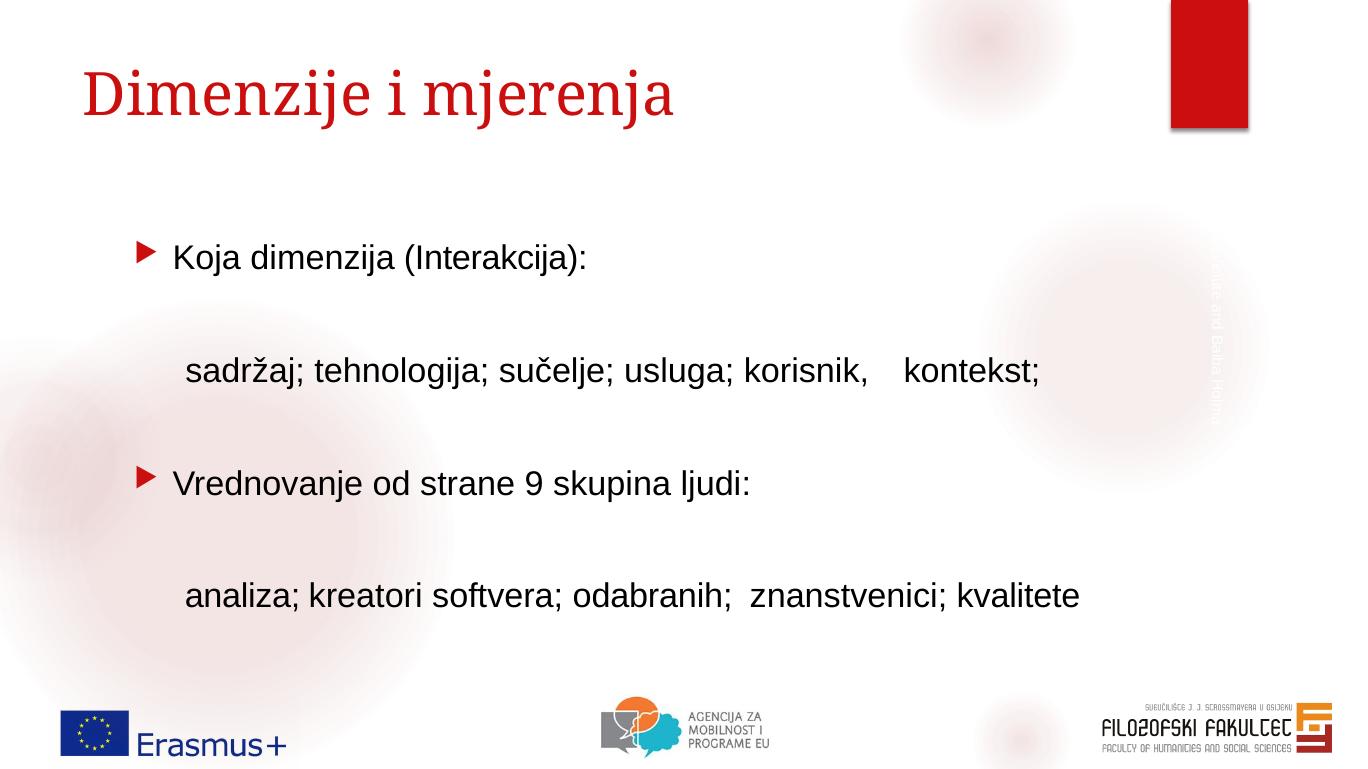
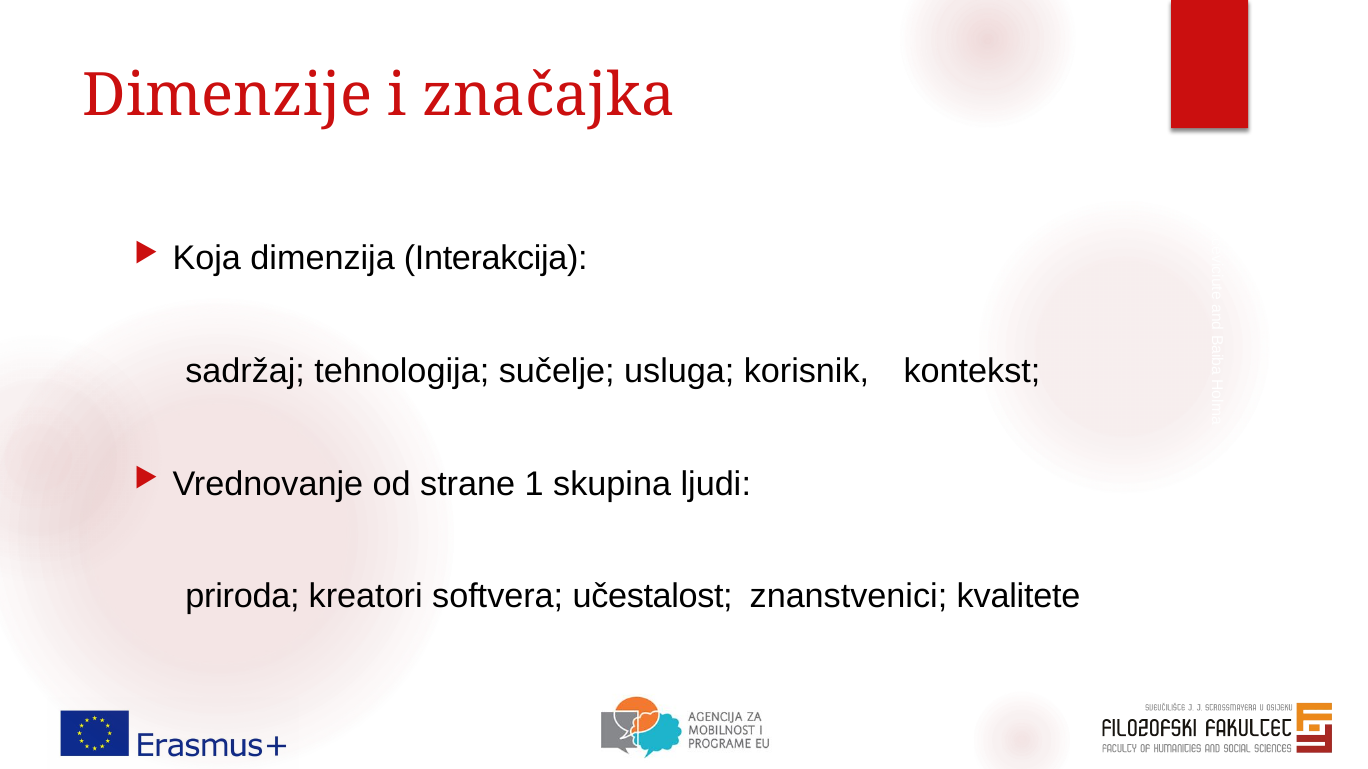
mjerenja: mjerenja -> značajka (549, 96)
9: 9 -> 1 (534, 484)
analiza: analiza -> priroda (242, 597)
odabranih: odabranih -> učestalost (653, 597)
